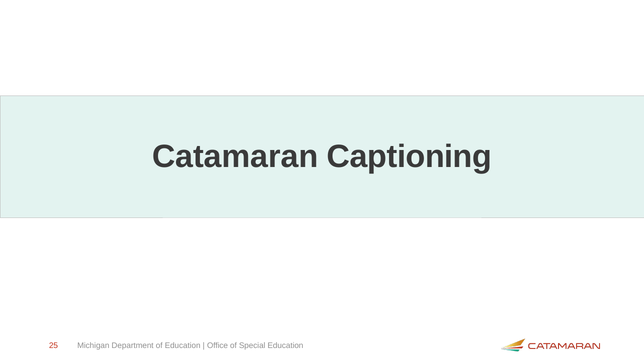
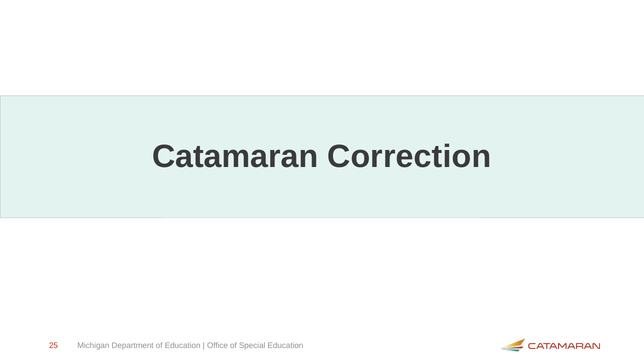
Captioning: Captioning -> Correction (409, 157)
